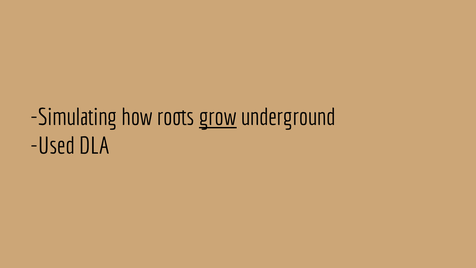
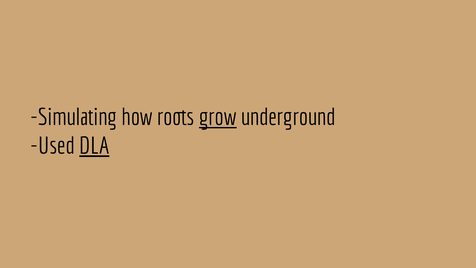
DLA underline: none -> present (94, 146)
